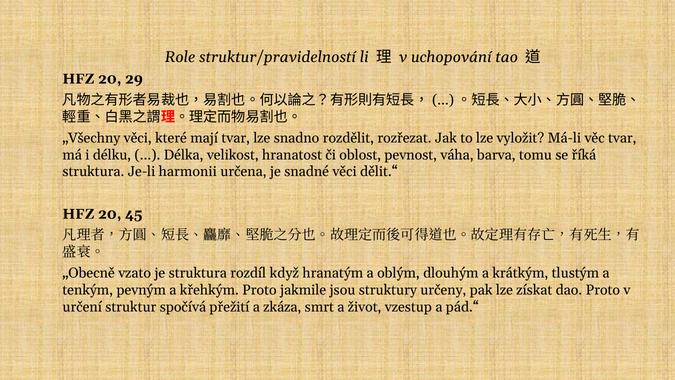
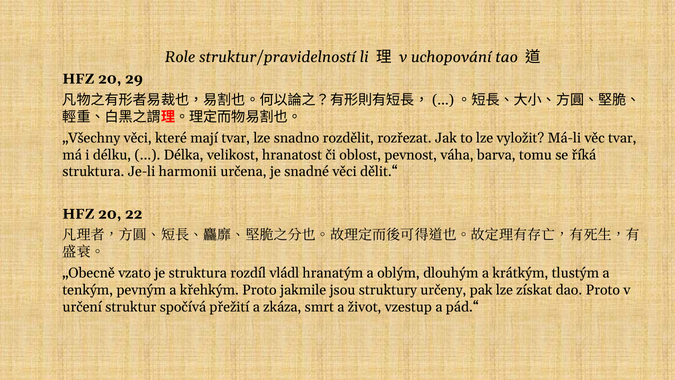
45: 45 -> 22 (134, 214)
když: když -> vládl (284, 273)
